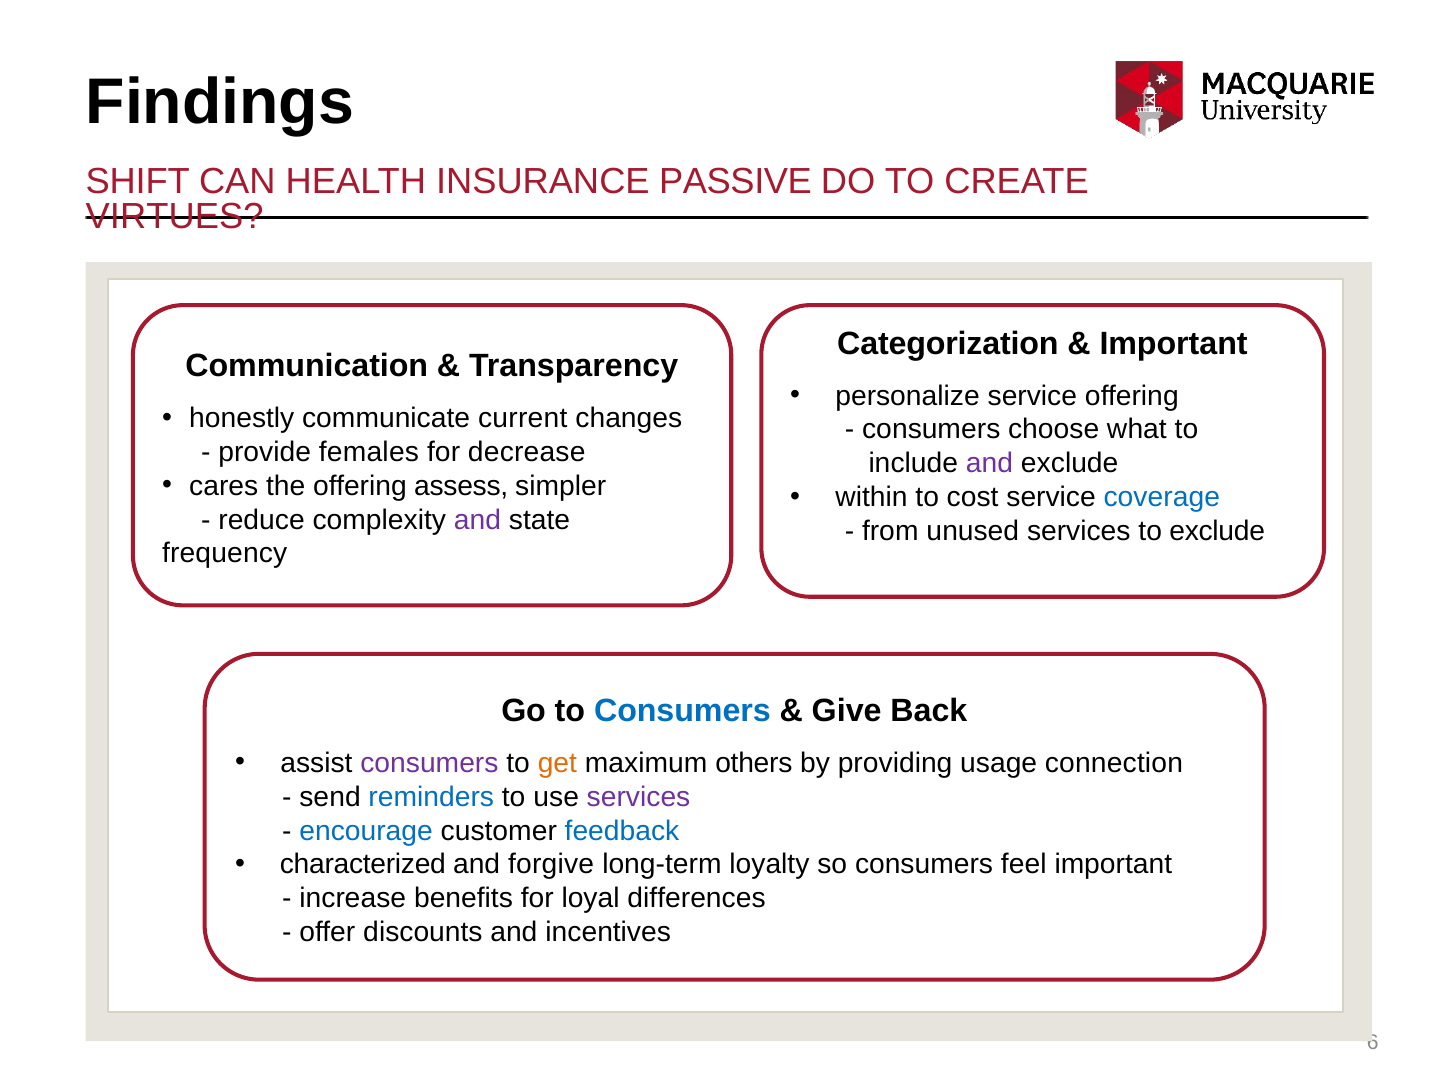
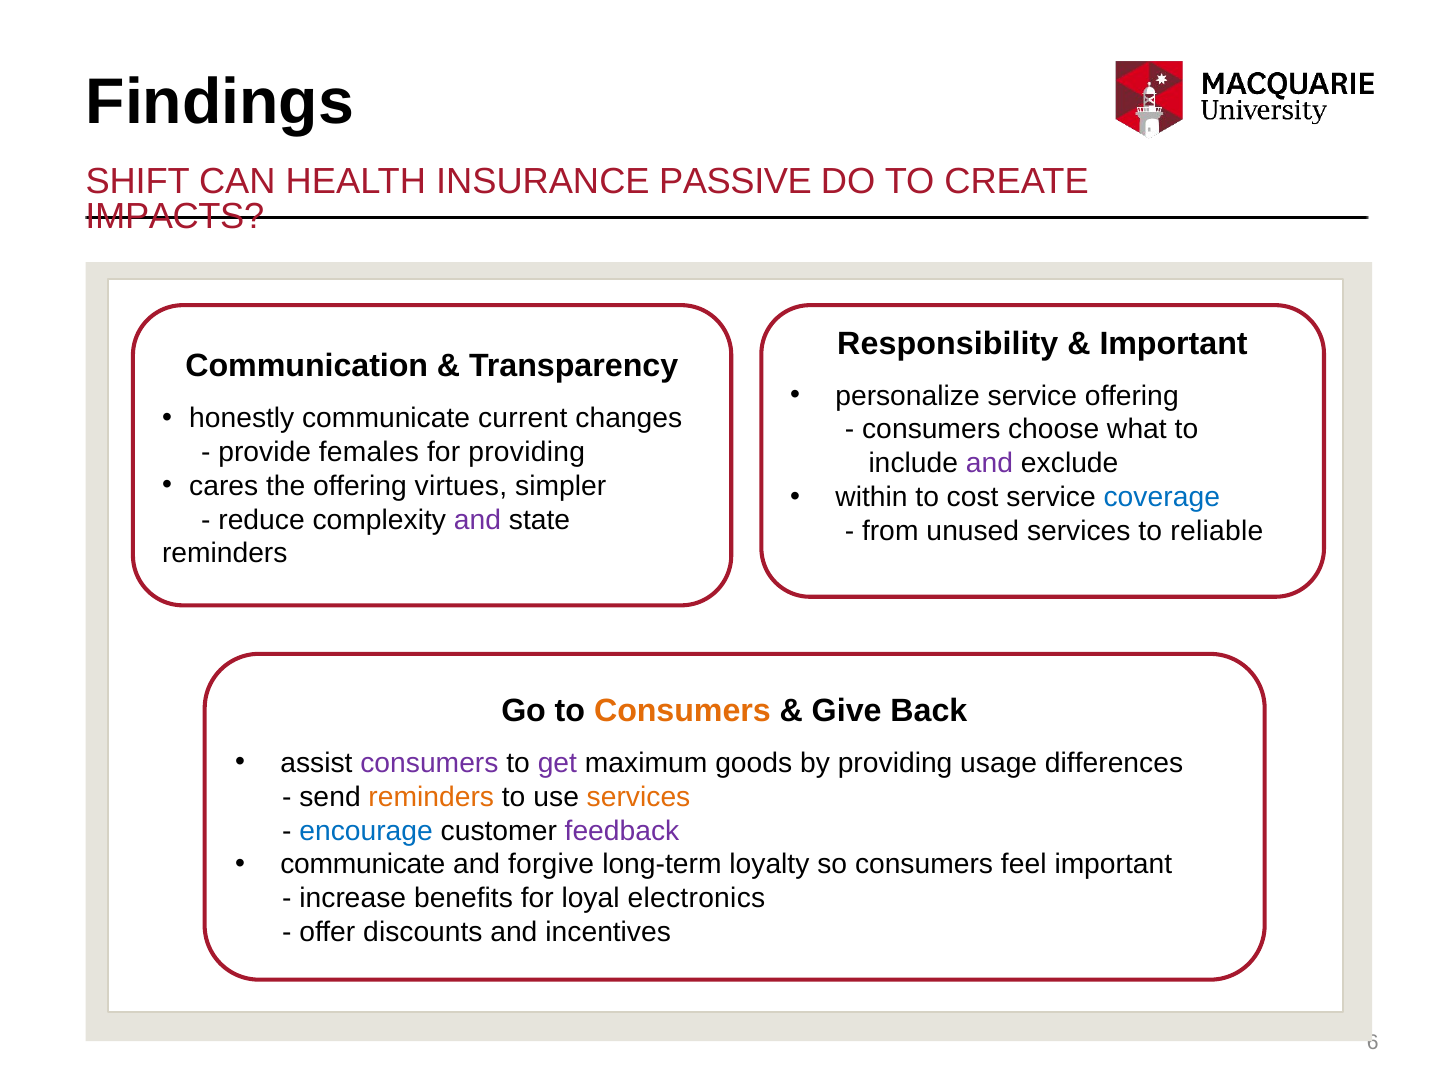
VIRTUES: VIRTUES -> IMPACTS (175, 217)
Categorization: Categorization -> Responsibility (948, 344)
for decrease: decrease -> providing (527, 452)
assess: assess -> virtues (461, 486)
to exclude: exclude -> reliable (1217, 531)
frequency: frequency -> reminders (225, 554)
Consumers colour: blue -> orange (682, 711)
get colour: orange -> purple (557, 763)
others: others -> goods (754, 763)
connection: connection -> differences (1114, 763)
reminders colour: blue -> orange (431, 797)
services colour: purple -> orange (639, 797)
feedback colour: blue -> purple (622, 831)
characterized: characterized -> communicate (363, 865)
differences: differences -> electronics (696, 899)
